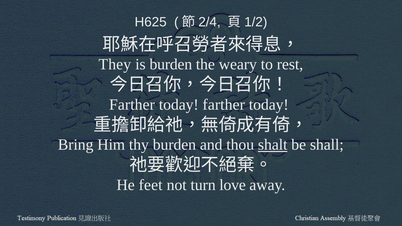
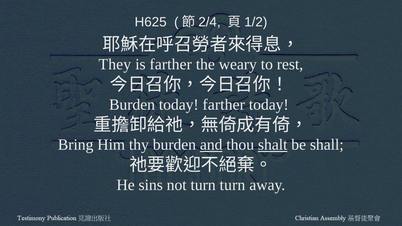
is burden: burden -> farther (171, 64)
Farther: Farther -> Burden (132, 105)
and underline: none -> present (211, 145)
feet: feet -> sins (151, 185)
turn love: love -> turn (232, 185)
